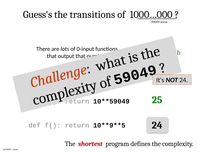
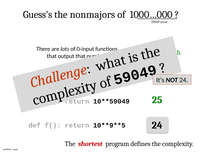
transitions: transitions -> nonmajors (92, 14)
